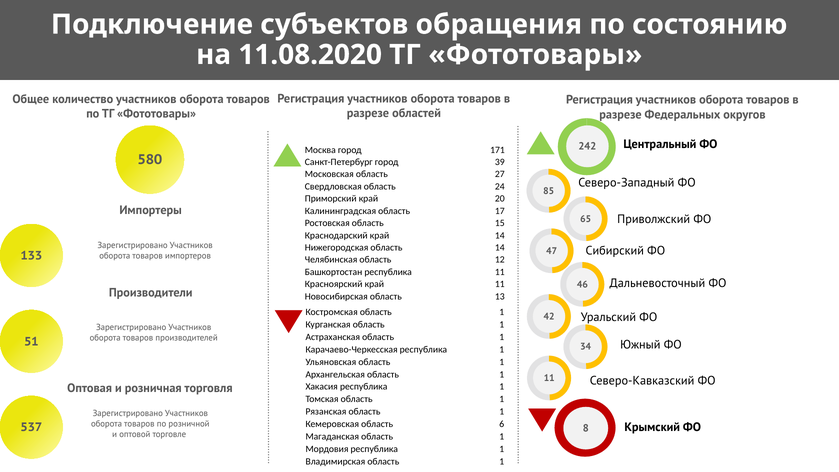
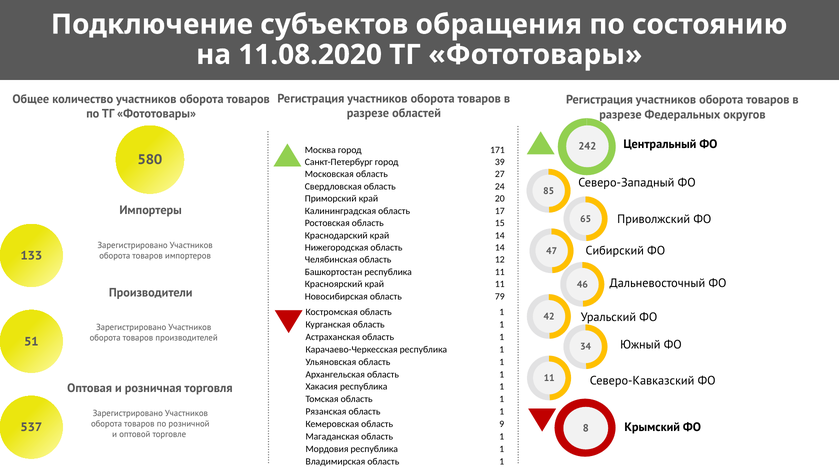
13: 13 -> 79 (500, 296)
6: 6 -> 9 (502, 424)
